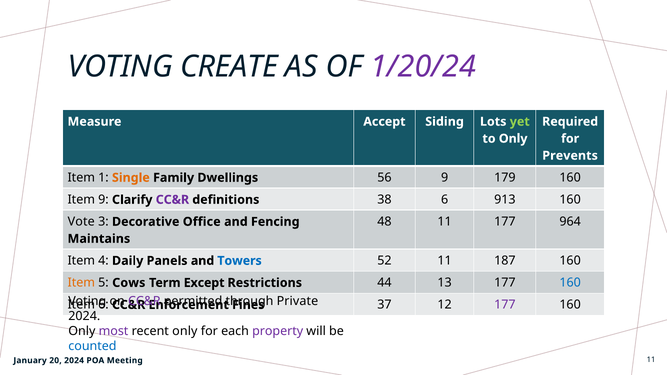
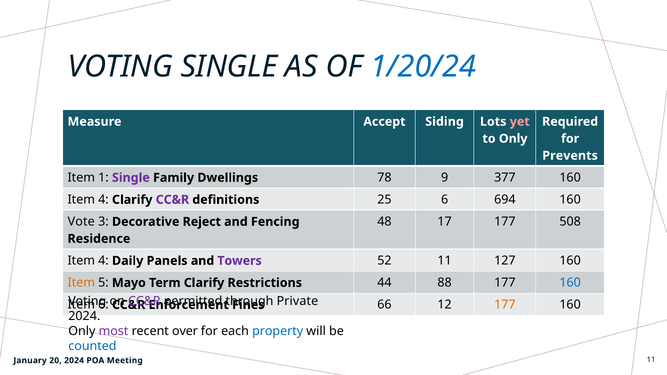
VOTING CREATE: CREATE -> SINGLE (229, 67)
1/20/24 colour: purple -> blue (423, 67)
yet colour: light green -> pink (520, 122)
Single colour: orange -> purple (131, 178)
56: 56 -> 78 (384, 178)
179: 179 -> 377 (505, 178)
9: 9 -> 4 (103, 200)
38: 38 -> 25 (384, 200)
913: 913 -> 694 (505, 200)
Office: Office -> Reject (202, 222)
48 11: 11 -> 17 (445, 222)
964: 964 -> 508 (570, 222)
Maintains: Maintains -> Residence (99, 239)
Towers colour: blue -> purple (240, 261)
187: 187 -> 127 (505, 261)
Cows: Cows -> Mayo (129, 283)
Term Except: Except -> Clarify (204, 283)
13: 13 -> 88 (445, 283)
37: 37 -> 66 (384, 305)
177 colour: purple -> orange (505, 305)
recent only: only -> over (185, 331)
property colour: purple -> blue (278, 331)
